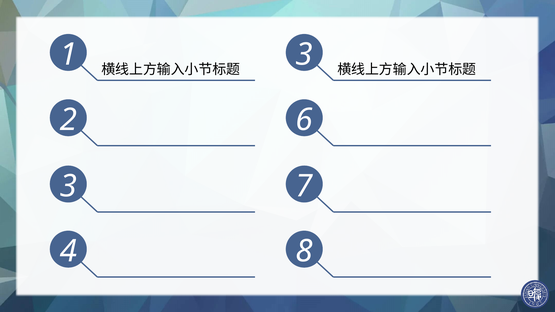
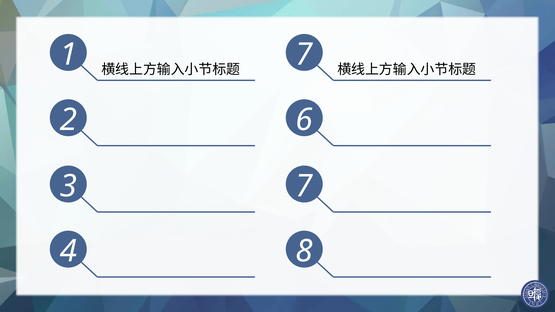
3: 3 -> 7 (304, 55)
